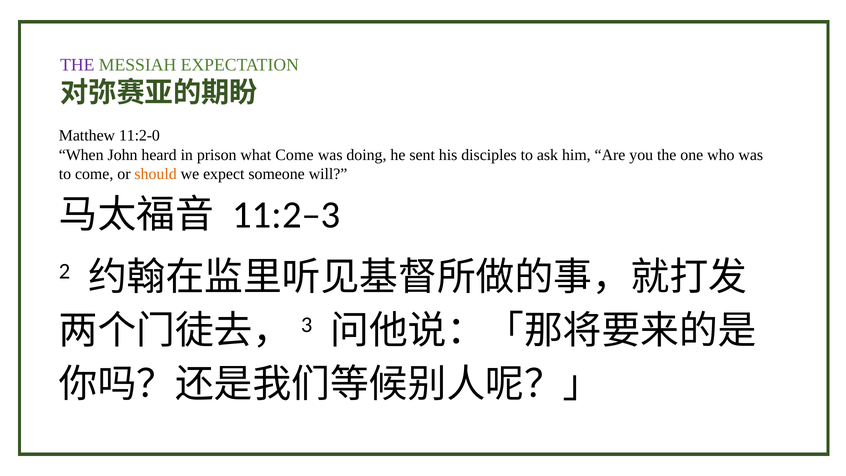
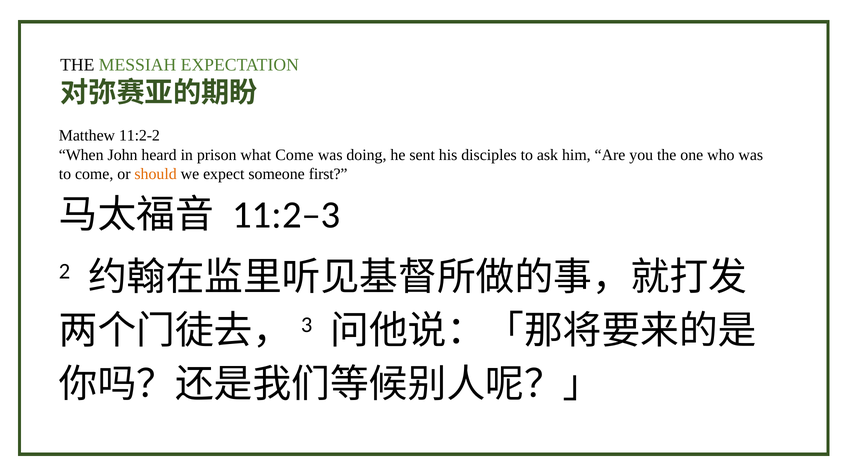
THE colour: purple -> black (77, 65)
11:2-0: 11:2-0 -> 11:2-2 (139, 136)
will: will -> first (328, 174)
